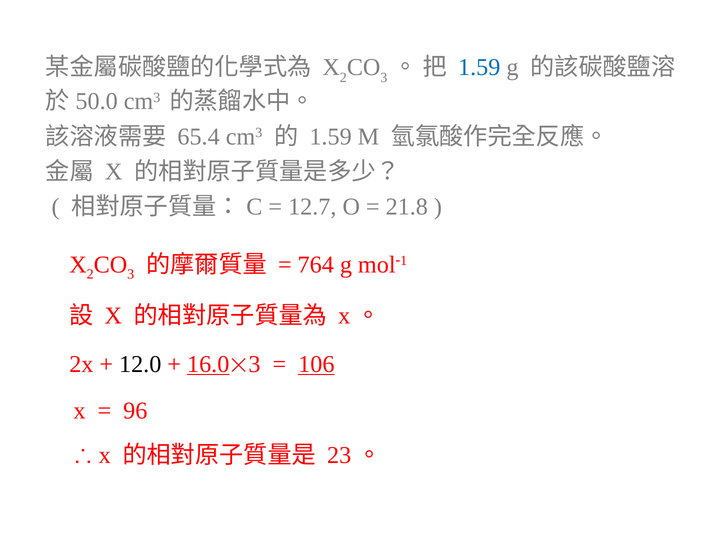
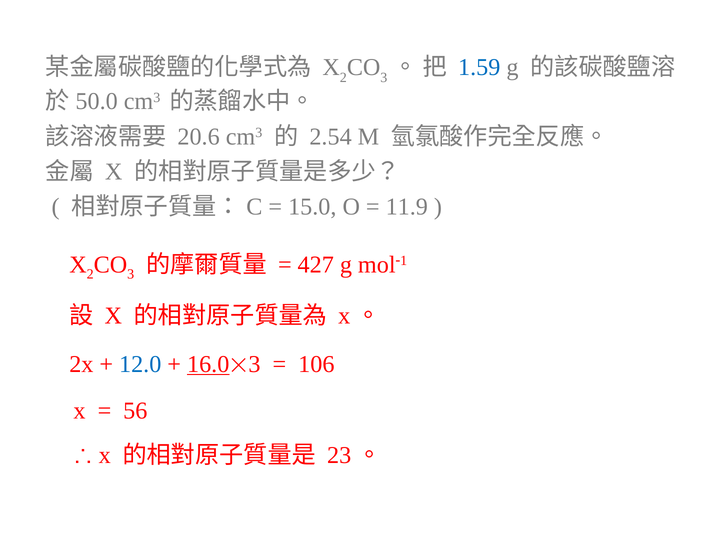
65.4: 65.4 -> 20.6 (199, 136)
1.59: 1.59 -> 2.54 (331, 136)
12.7: 12.7 -> 15.0 (312, 207)
21.8: 21.8 -> 11.9 (407, 207)
764: 764 -> 427 (316, 265)
12.0 colour: black -> blue (140, 364)
106 underline: present -> none (316, 364)
96: 96 -> 56 (135, 411)
